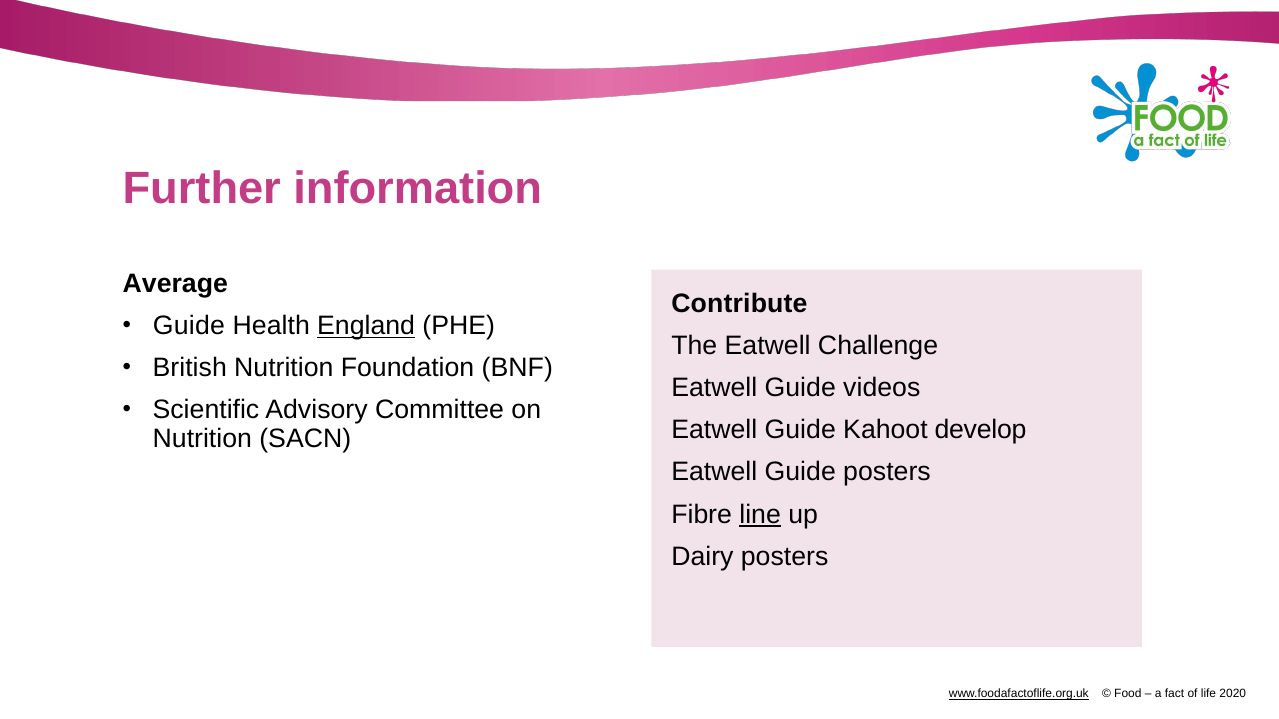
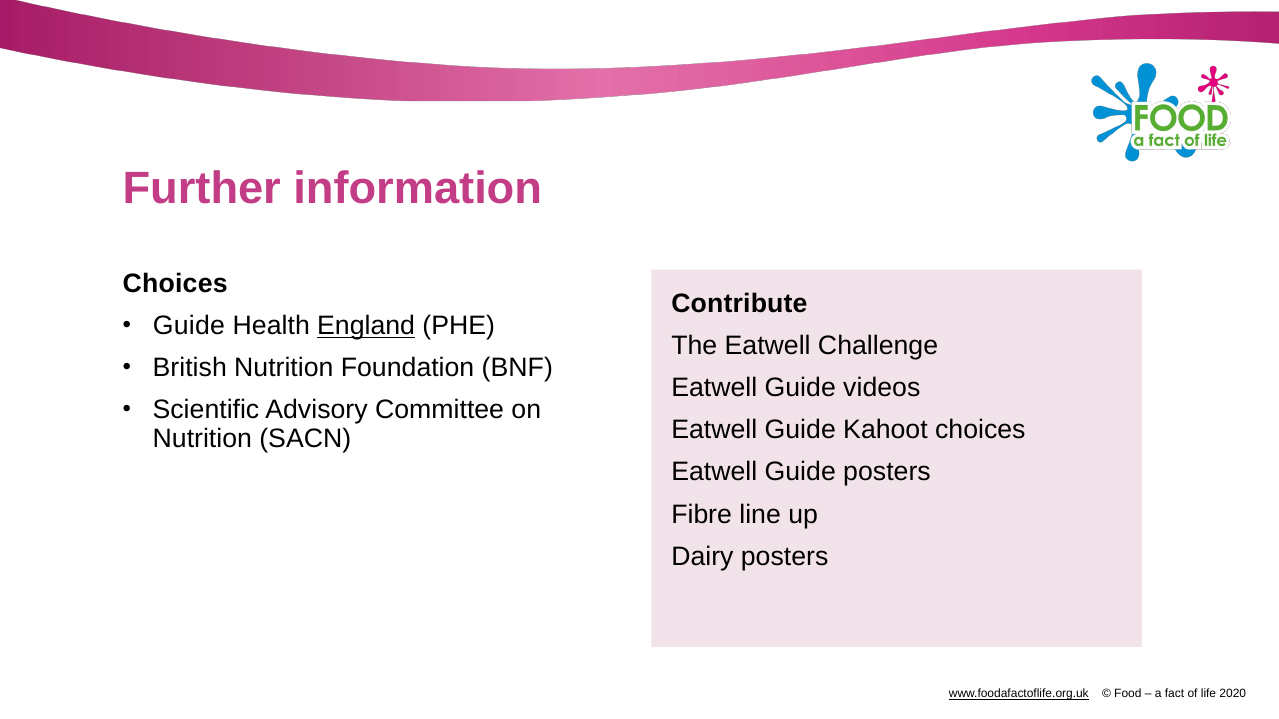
Average: Average -> Choices (175, 284)
Kahoot develop: develop -> choices (980, 430)
line underline: present -> none (760, 515)
